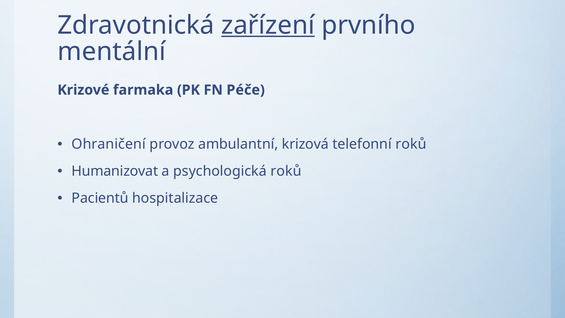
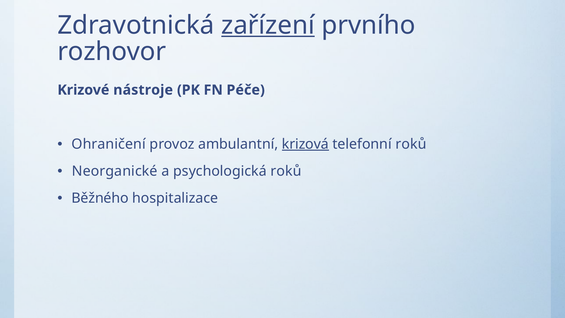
mentální: mentální -> rozhovor (112, 52)
farmaka: farmaka -> nástroje (143, 90)
krizová underline: none -> present (305, 144)
Humanizovat: Humanizovat -> Neorganické (115, 171)
Pacientů: Pacientů -> Běžného (100, 198)
